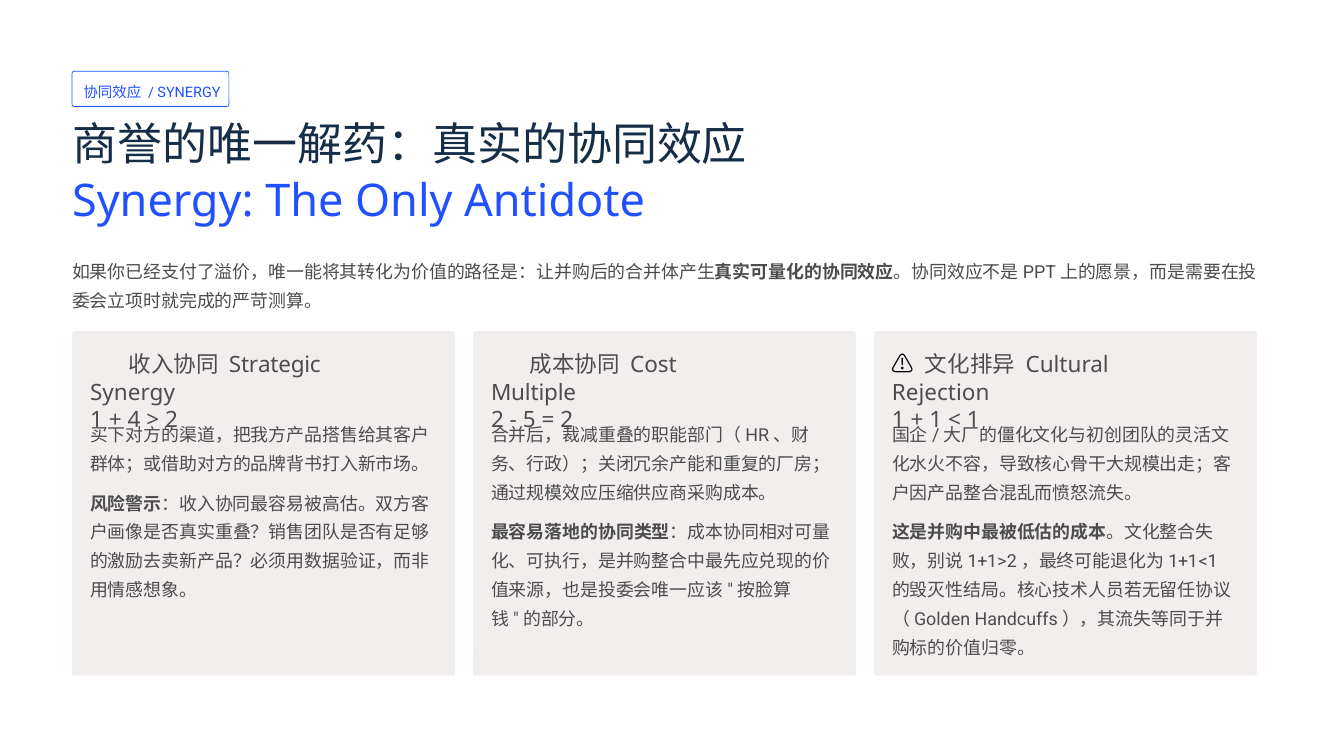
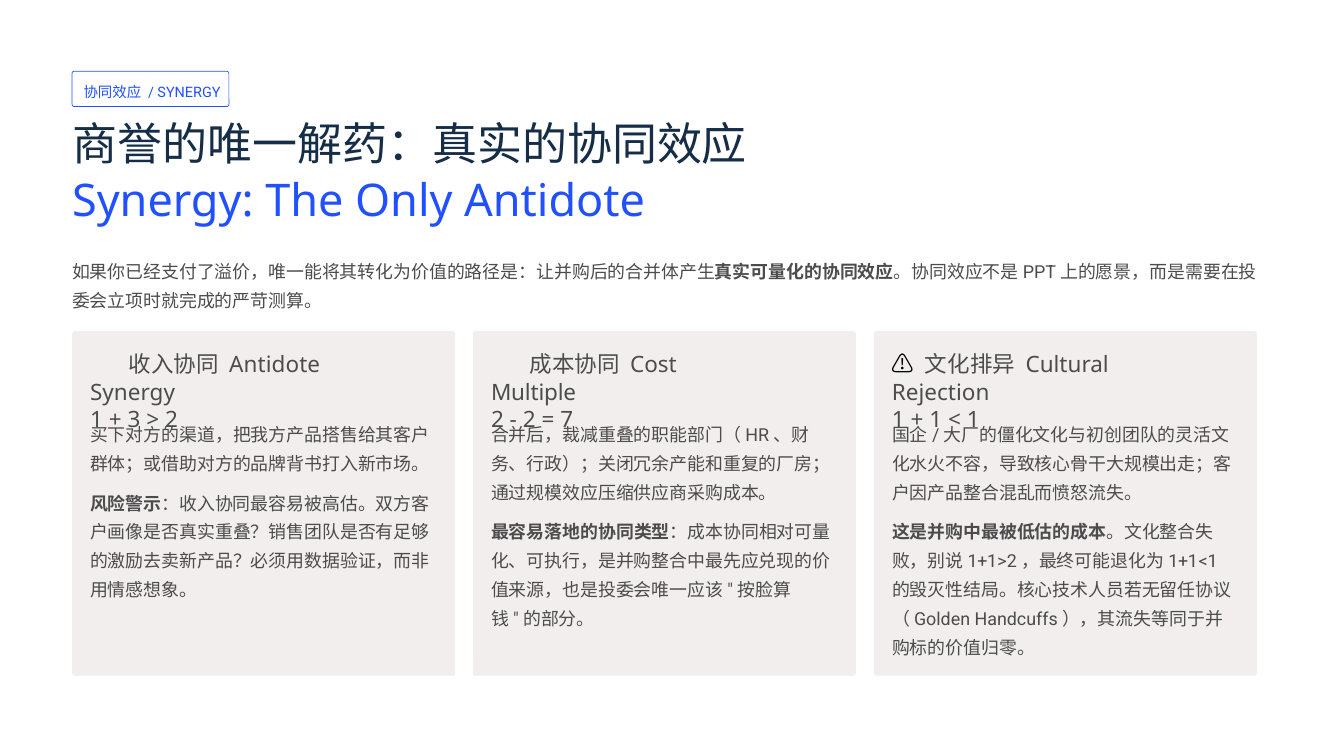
Strategic: Strategic -> Antidote (275, 365)
4: 4 -> 3 (134, 421)
5: 5 -> 2 (529, 421)
2: 2 -> 7 (567, 421)
